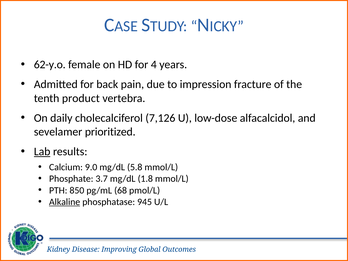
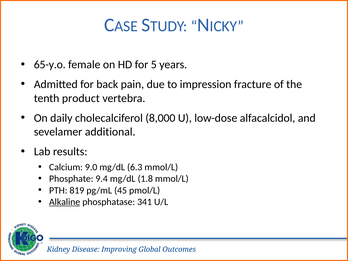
62-y.o: 62-y.o -> 65-y.o (50, 65)
4: 4 -> 5 (154, 65)
7,126: 7,126 -> 8,000 (160, 118)
prioritized: prioritized -> additional (110, 132)
Lab underline: present -> none (42, 152)
5.8: 5.8 -> 6.3 (135, 167)
3.7: 3.7 -> 9.4 (102, 179)
850: 850 -> 819 (77, 190)
68: 68 -> 45 (121, 190)
945: 945 -> 341 (145, 202)
